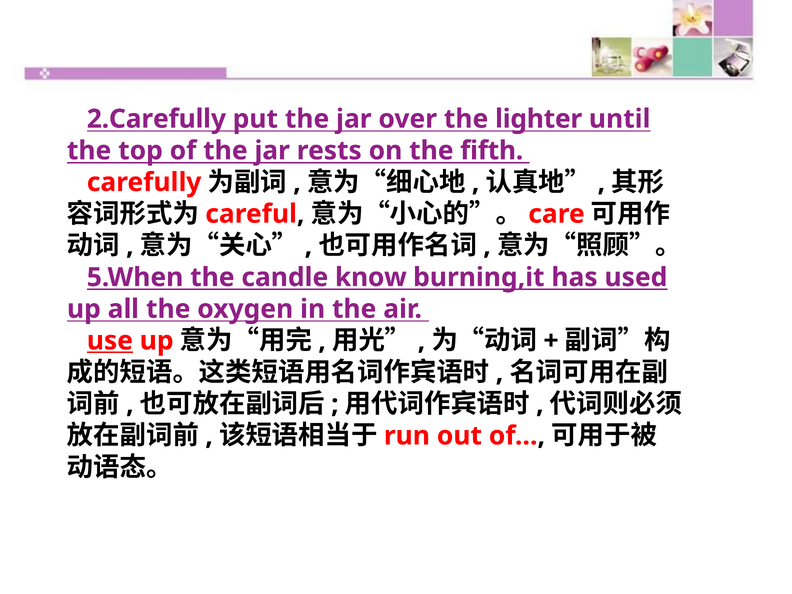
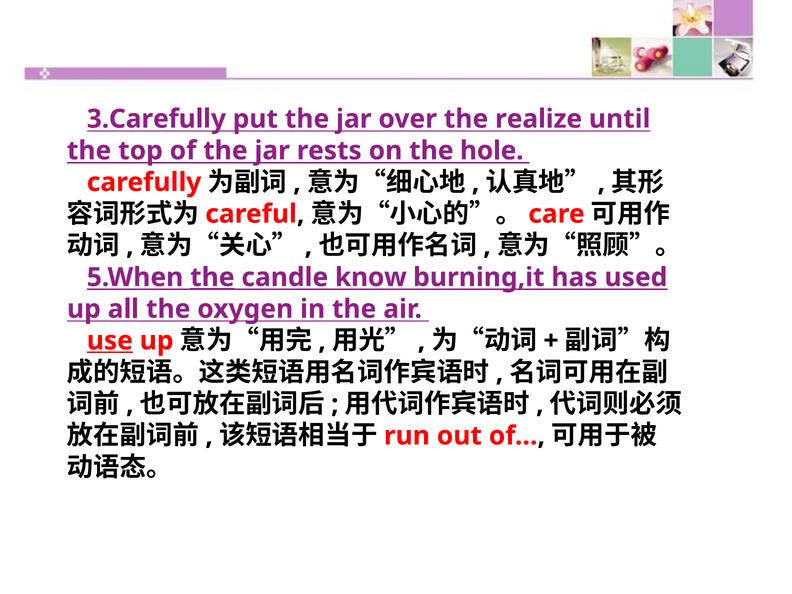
2.Carefully: 2.Carefully -> 3.Carefully (156, 119)
lighter: lighter -> realize (539, 119)
fifth: fifth -> hole (492, 151)
the underline: none -> present (212, 277)
